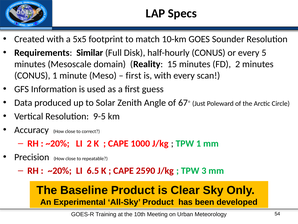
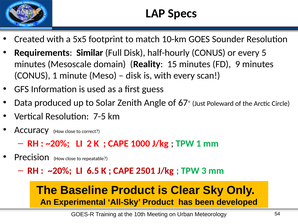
FD 2: 2 -> 9 (238, 64)
first: first -> disk (134, 75)
9-5: 9-5 -> 7-5 (99, 116)
2590: 2590 -> 2501 (146, 170)
